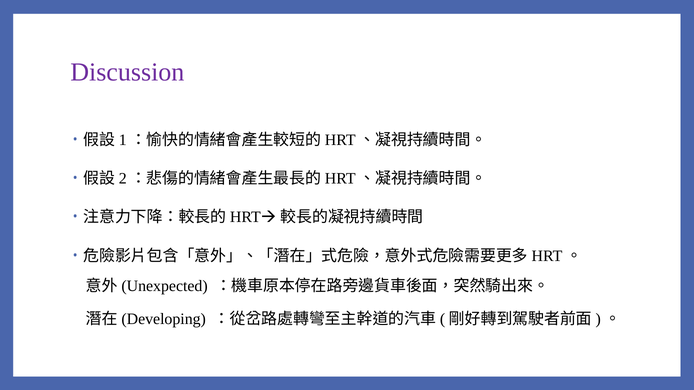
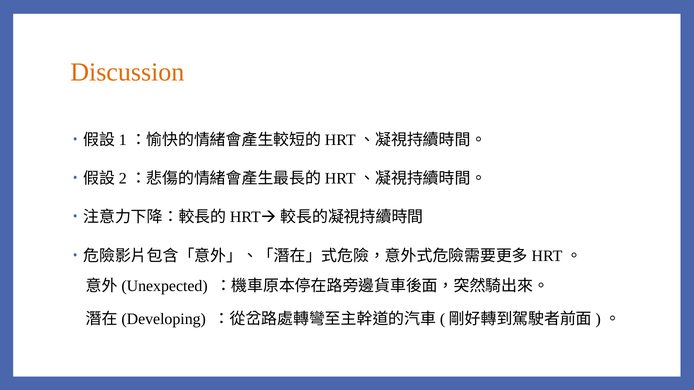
Discussion colour: purple -> orange (127, 72)
